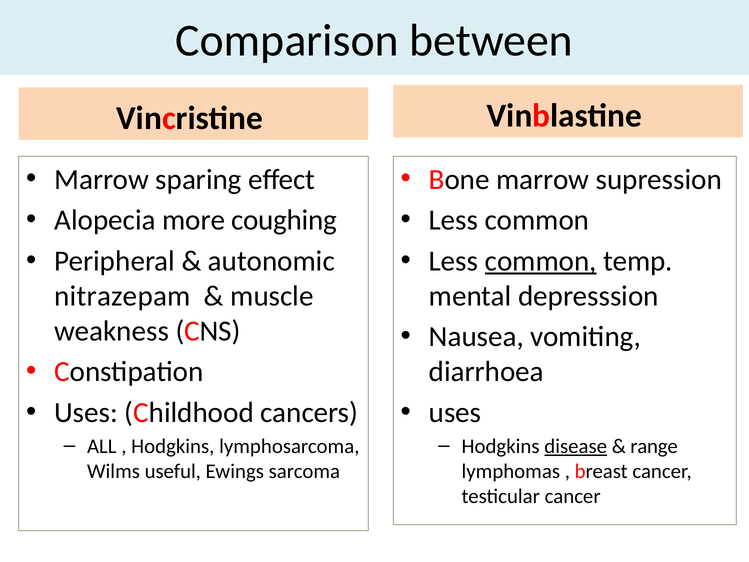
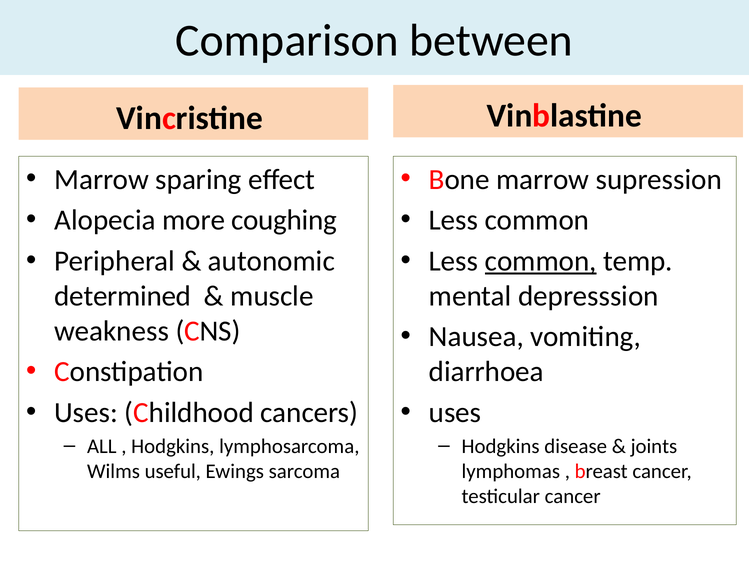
nitrazepam: nitrazepam -> determined (123, 296)
disease underline: present -> none (576, 446)
range: range -> joints (654, 446)
